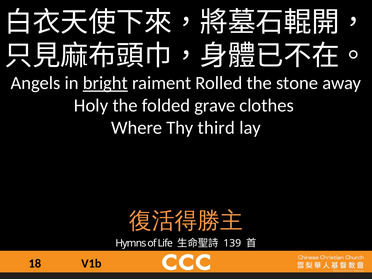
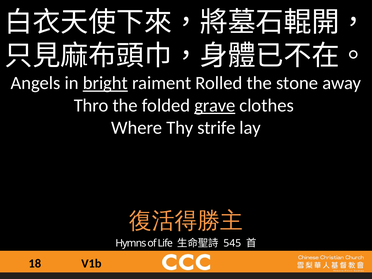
Holy: Holy -> Thro (91, 105)
grave underline: none -> present (215, 105)
third: third -> strife (216, 128)
139: 139 -> 545 (232, 243)
